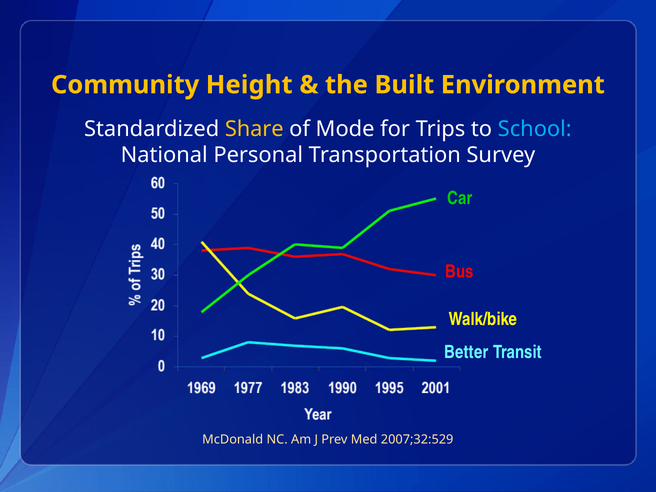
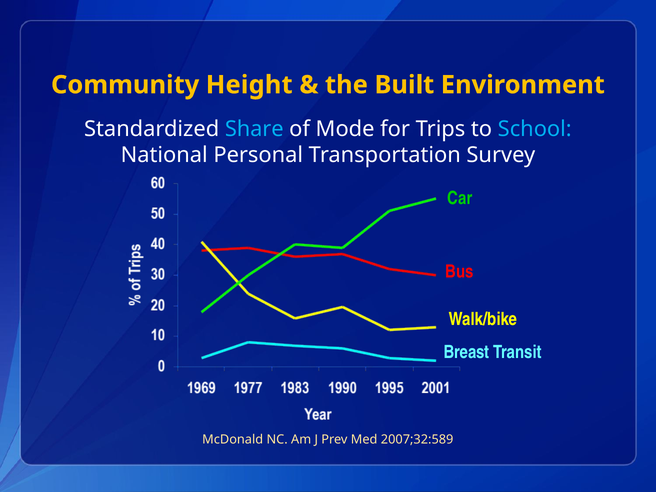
Share colour: yellow -> light blue (254, 129)
Better: Better -> Breast (466, 352)
2007;32:529: 2007;32:529 -> 2007;32:589 (417, 439)
